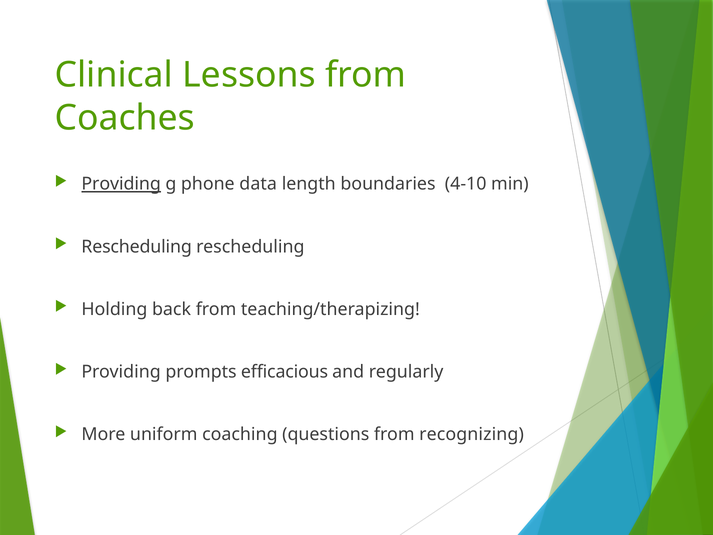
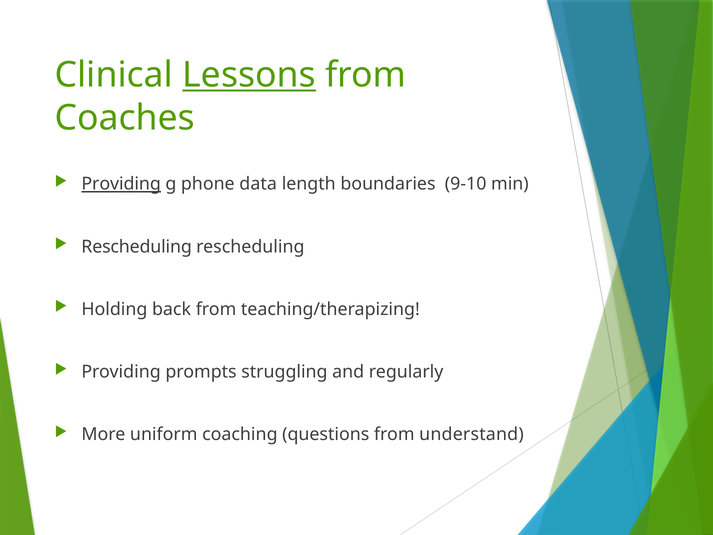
Lessons underline: none -> present (249, 75)
4-10: 4-10 -> 9-10 (466, 184)
efficacious: efficacious -> struggling (284, 372)
recognizing: recognizing -> understand (471, 434)
